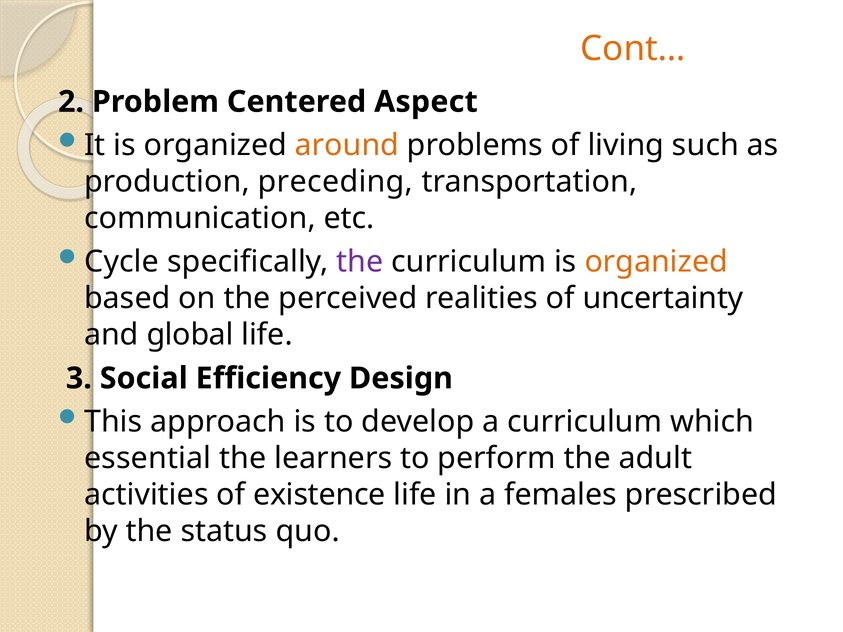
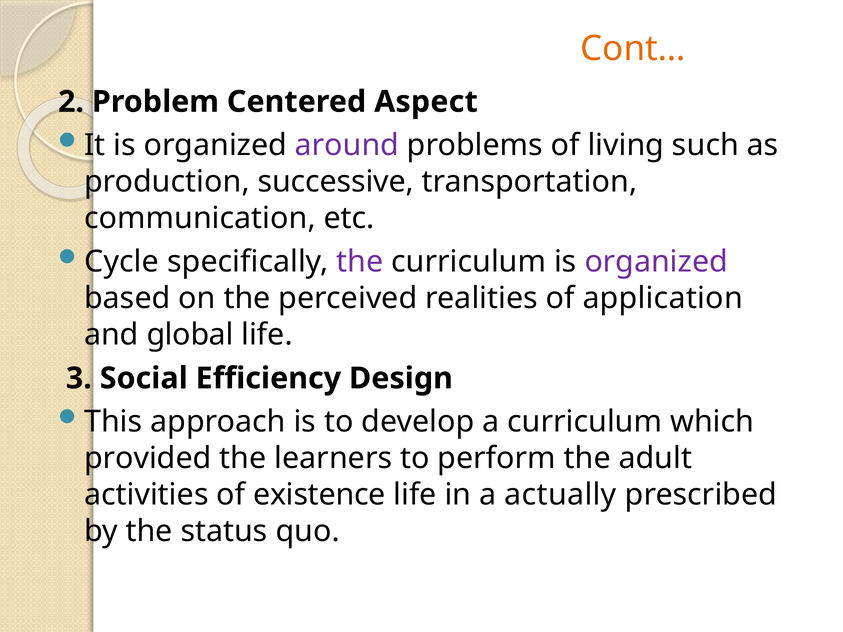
around colour: orange -> purple (347, 145)
preceding: preceding -> successive (336, 182)
organized colour: orange -> purple (656, 262)
uncertainty: uncertainty -> application (663, 298)
essential: essential -> provided (148, 459)
females: females -> actually (560, 495)
